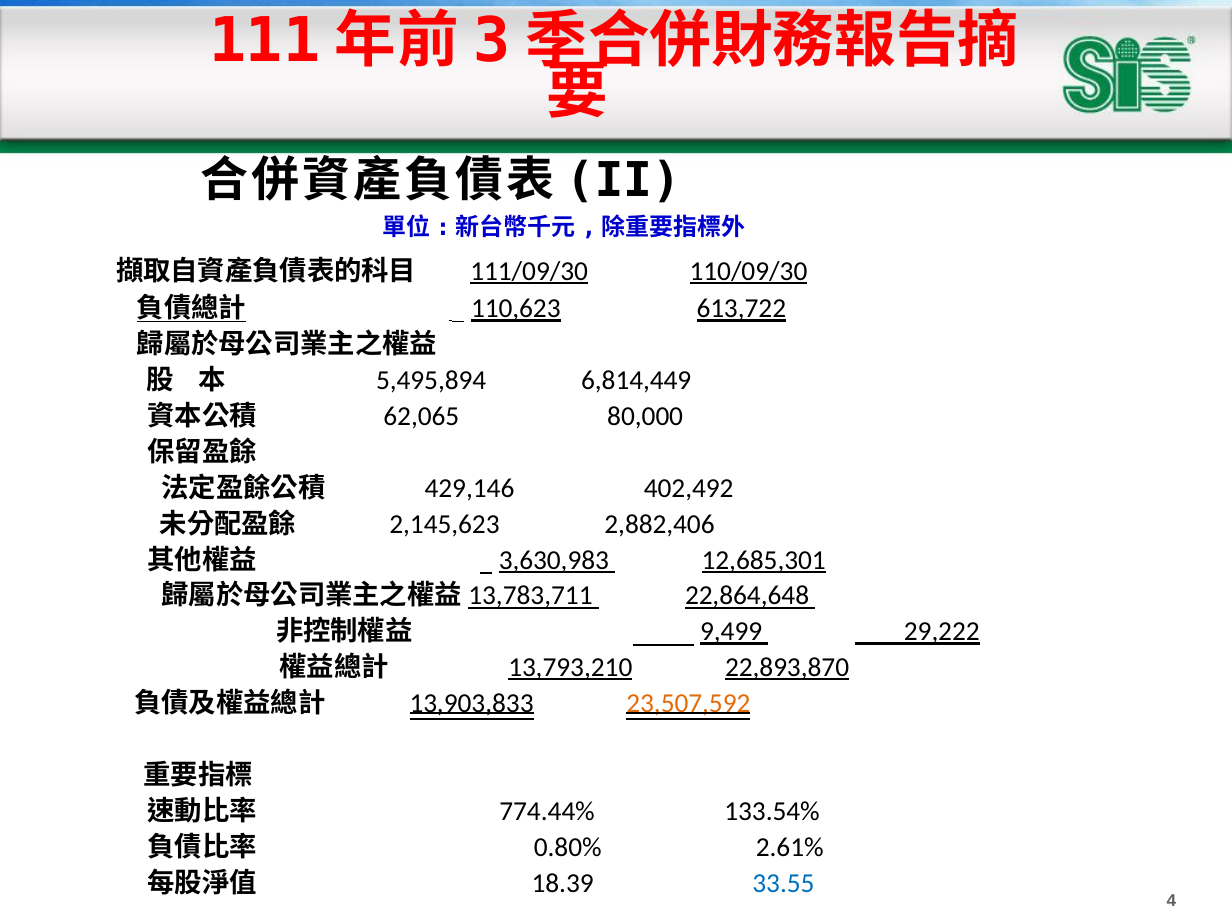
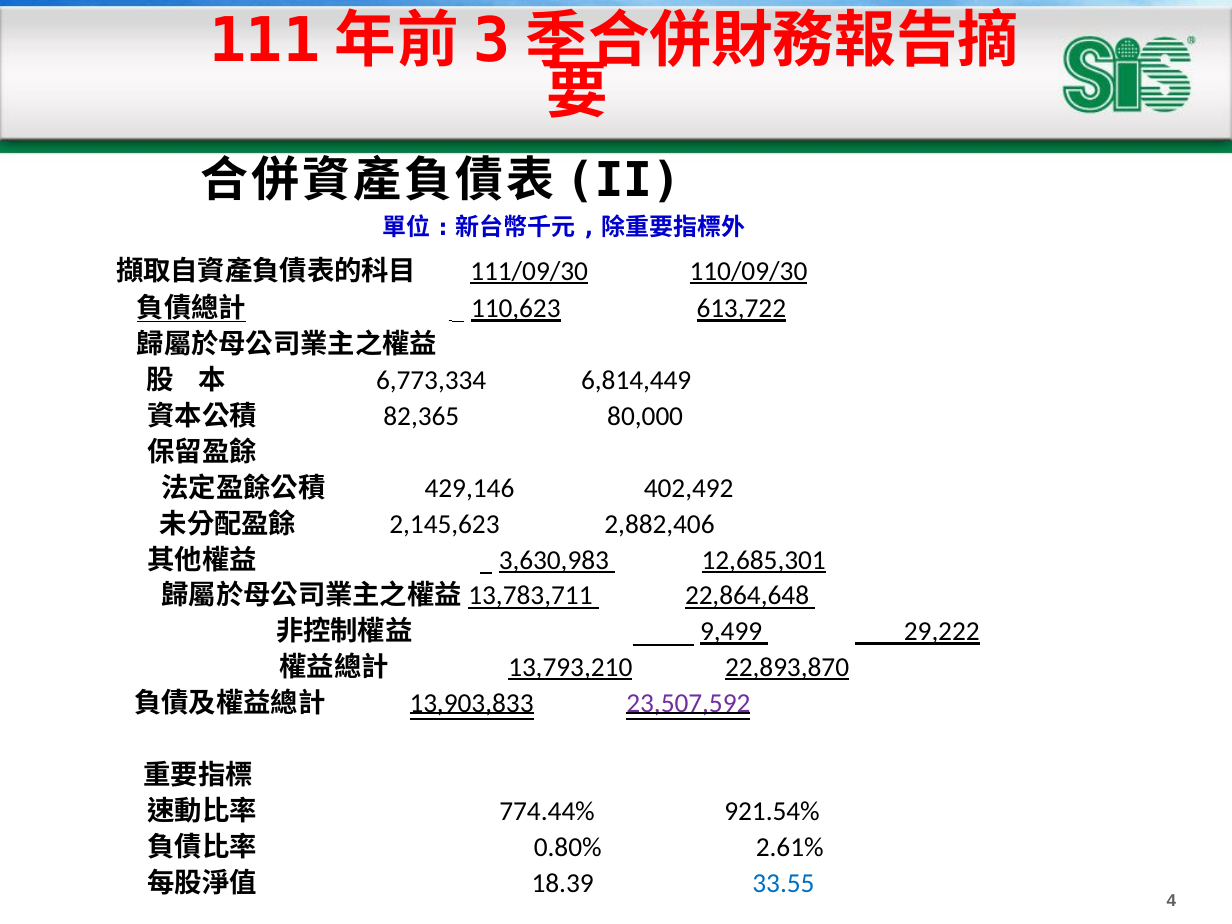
5,495,894: 5,495,894 -> 6,773,334 (431, 380)
62,065: 62,065 -> 82,365 (421, 416)
23,507,592 colour: orange -> purple (688, 703)
133.54%: 133.54% -> 921.54% (772, 812)
